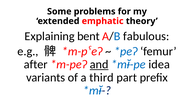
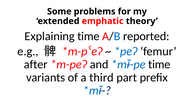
Explaining bent: bent -> time (88, 36)
fabulous: fabulous -> reported (146, 36)
and underline: present -> none (99, 64)
idea: idea -> time (159, 64)
